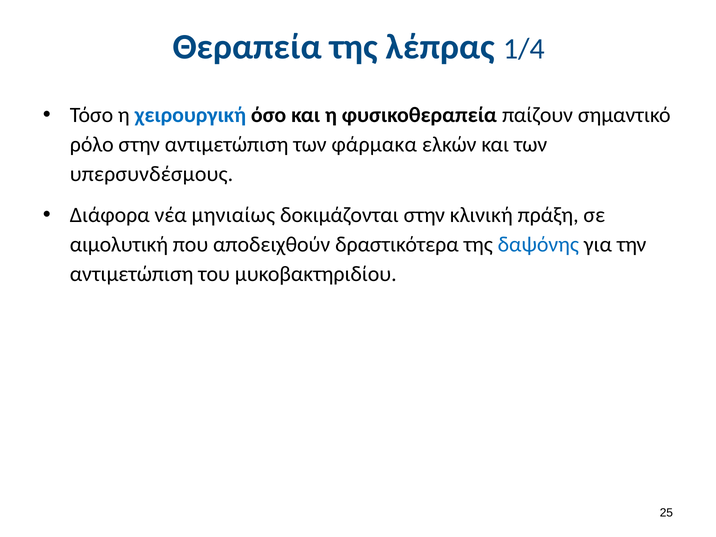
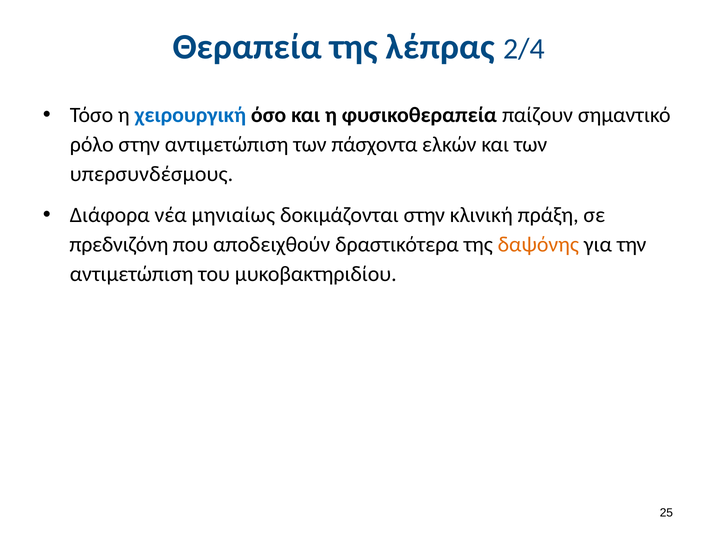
1/4: 1/4 -> 2/4 (524, 49)
φάρμακα: φάρμακα -> πάσχοντα (374, 144)
αιμολυτική: αιμολυτική -> πρεδνιζόνη (119, 244)
δαψόνης colour: blue -> orange (538, 244)
